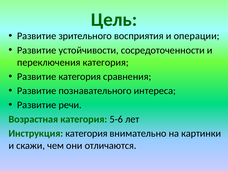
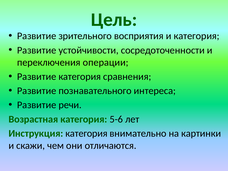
и операции: операции -> категория (197, 36)
переключения категория: категория -> операции (106, 62)
